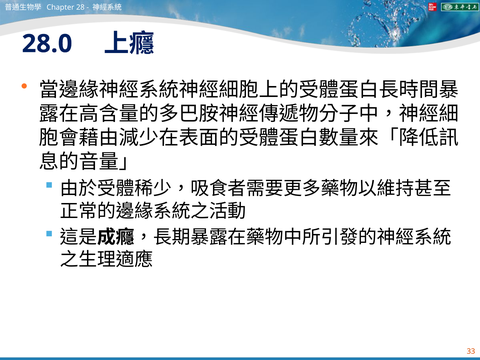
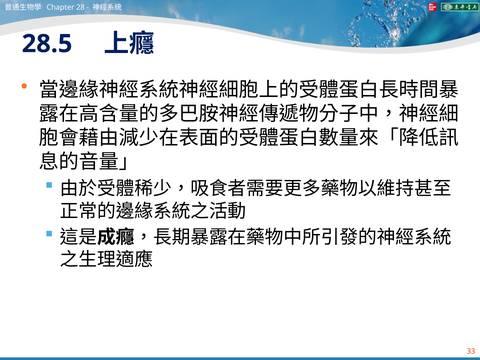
28.0: 28.0 -> 28.5 (47, 44)
